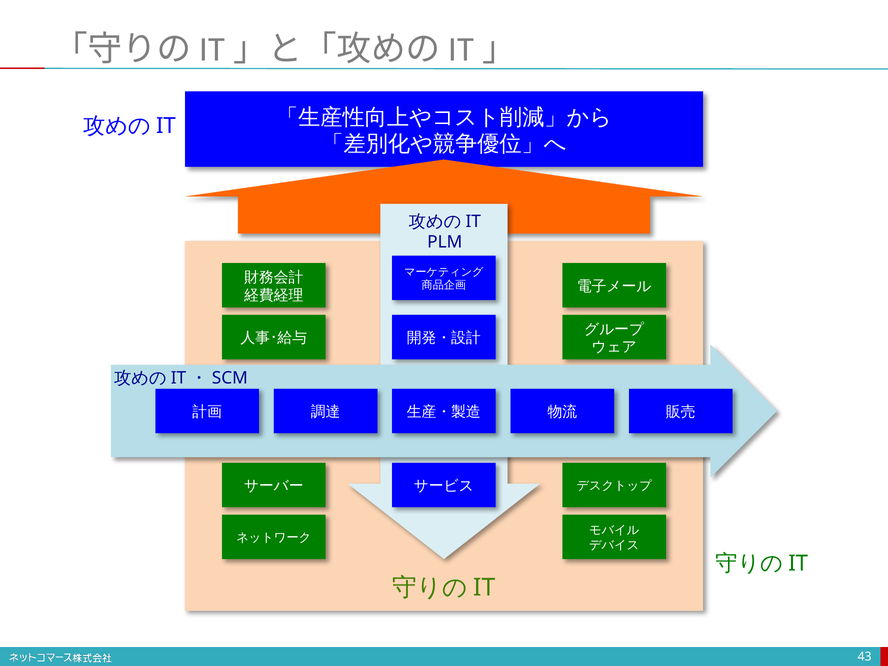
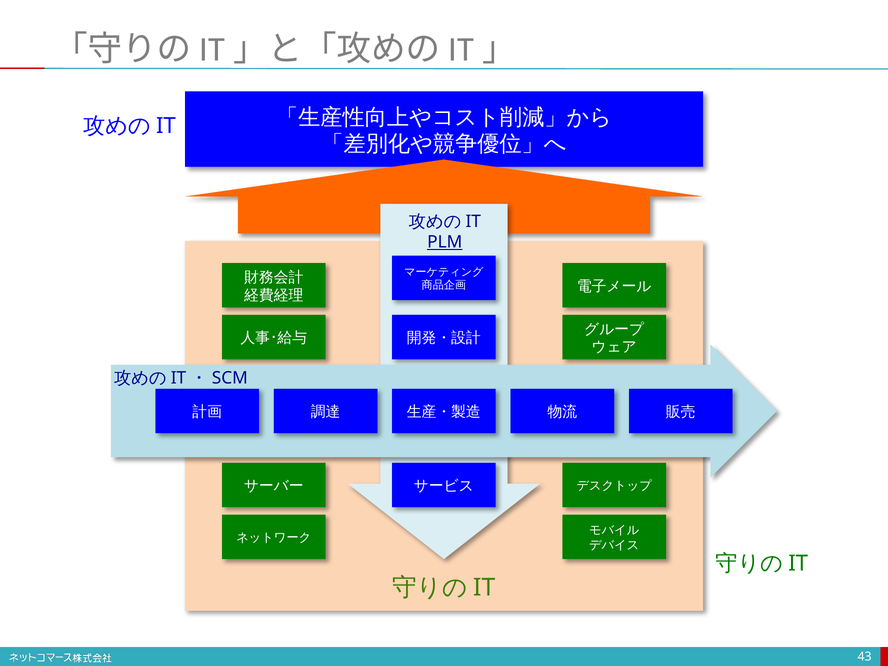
PLM underline: none -> present (445, 242)
